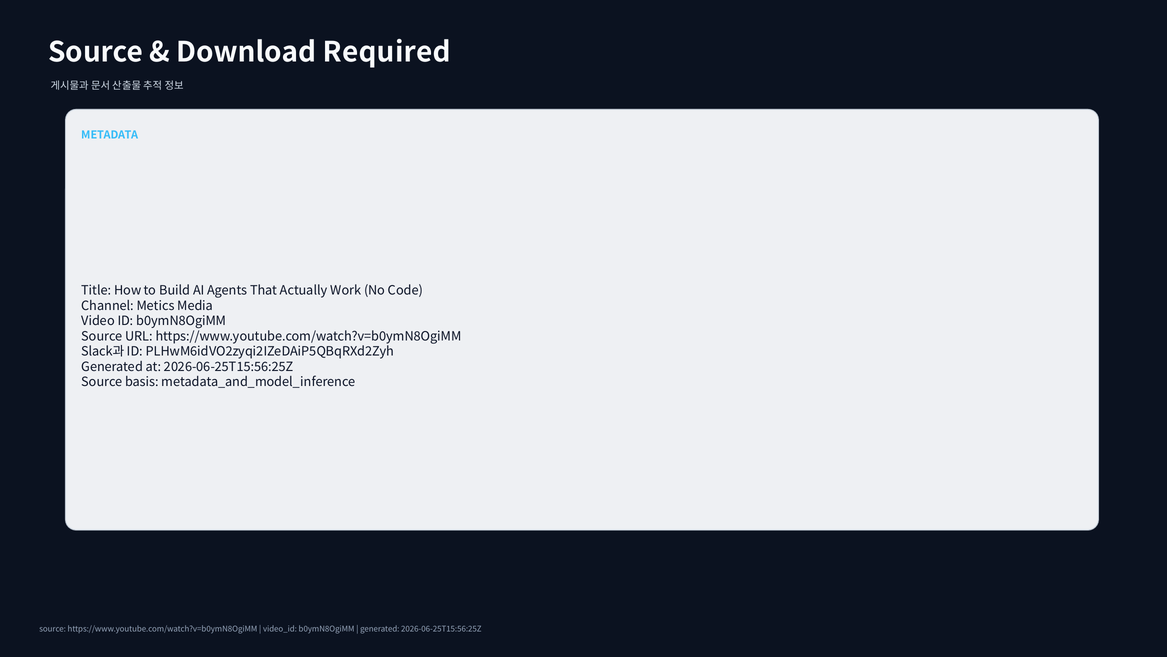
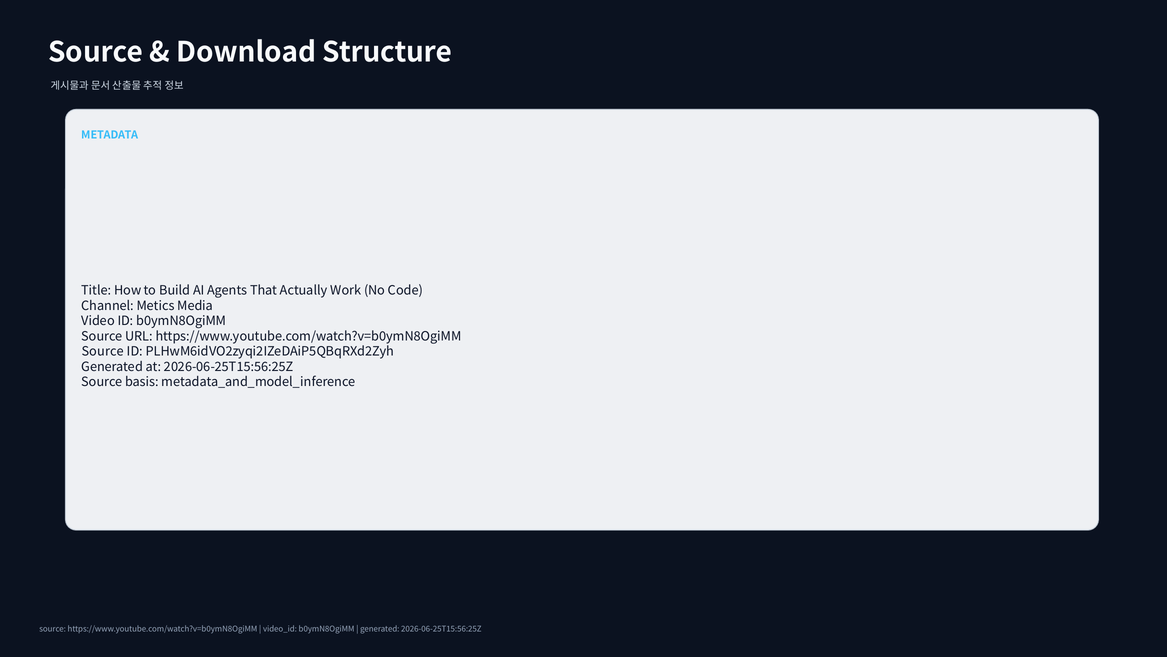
Required: Required -> Structure (387, 52)
Slack과: Slack과 -> Source (103, 351)
